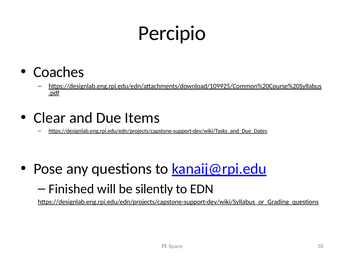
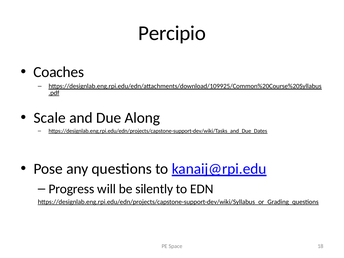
Clear: Clear -> Scale (50, 118)
Items: Items -> Along (142, 118)
Finished: Finished -> Progress (71, 189)
